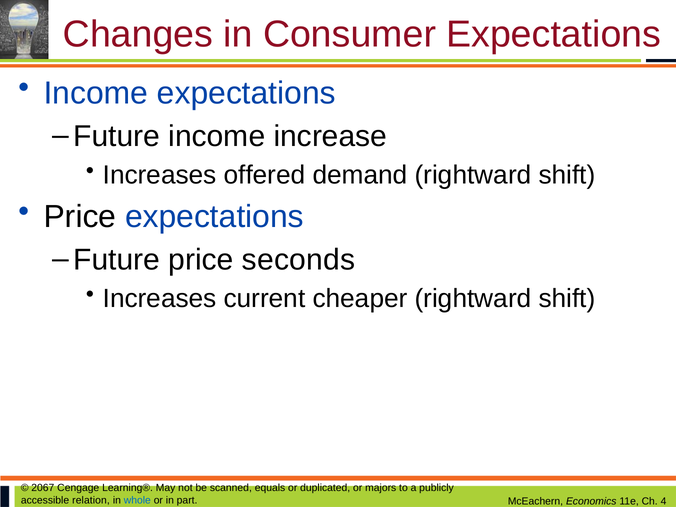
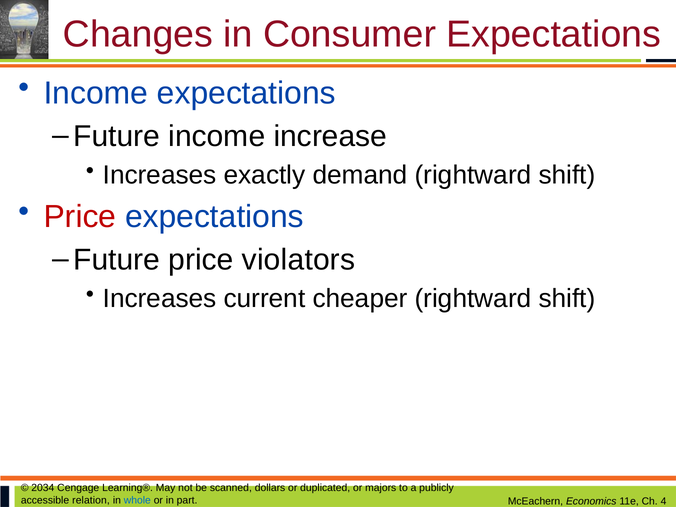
offered: offered -> exactly (265, 175)
Price colour: black -> red (80, 217)
seconds: seconds -> violators (299, 260)
2067: 2067 -> 2034 (43, 488)
equals: equals -> dollars (270, 488)
